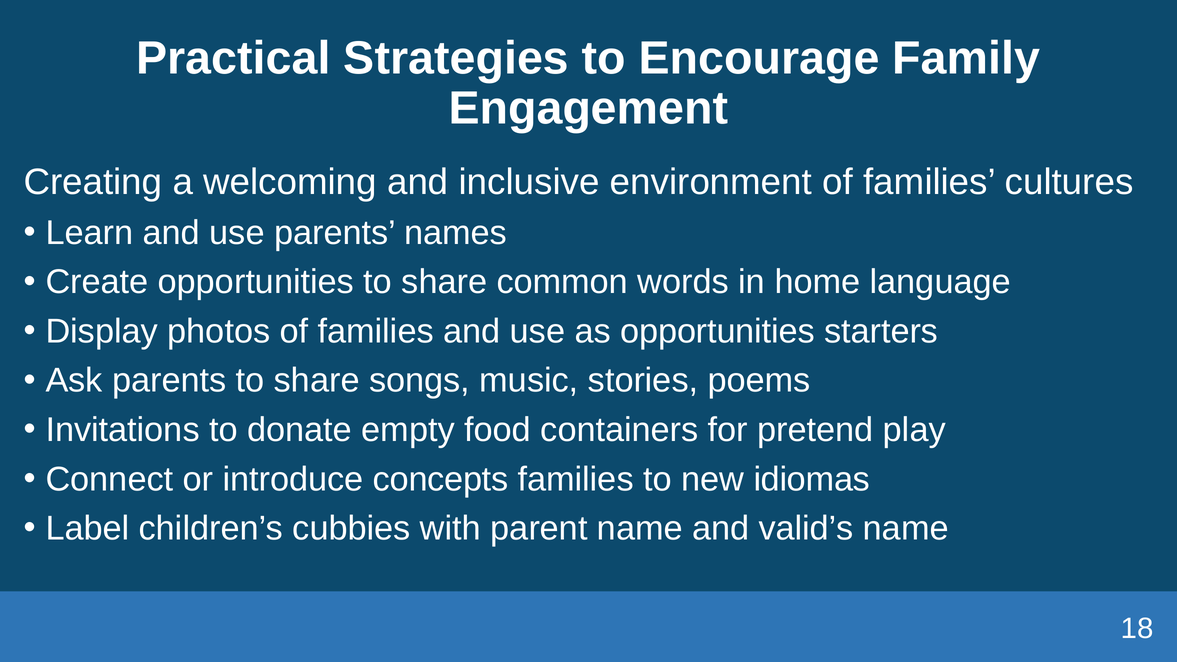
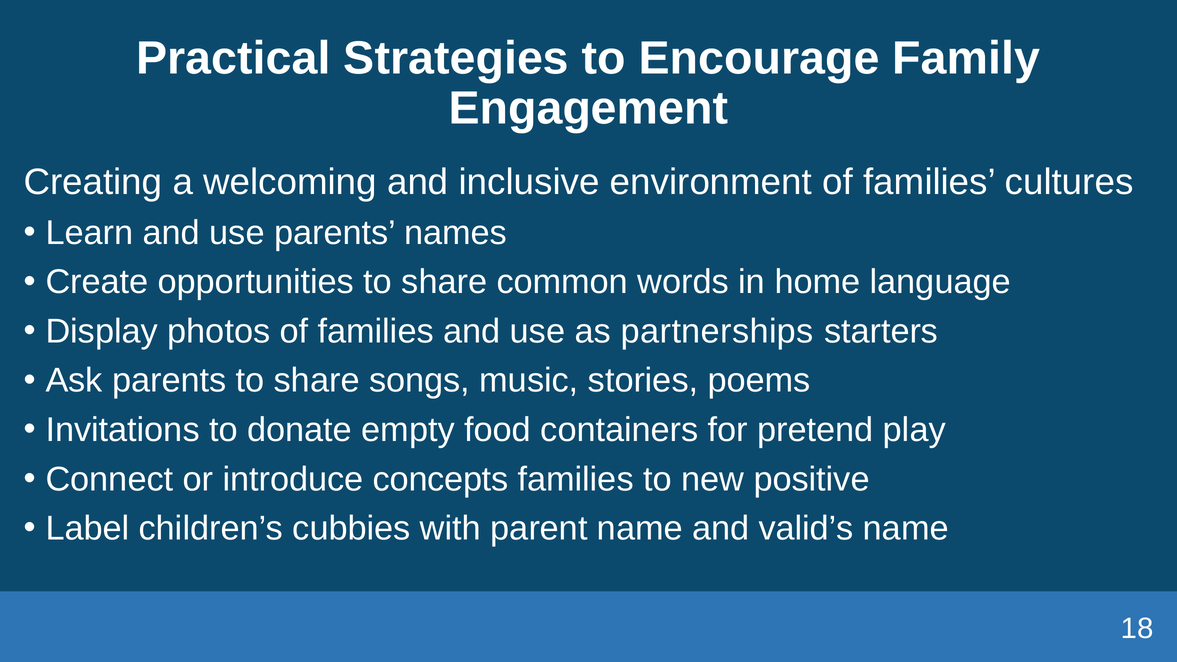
as opportunities: opportunities -> partnerships (717, 331)
idiomas: idiomas -> positive (812, 479)
